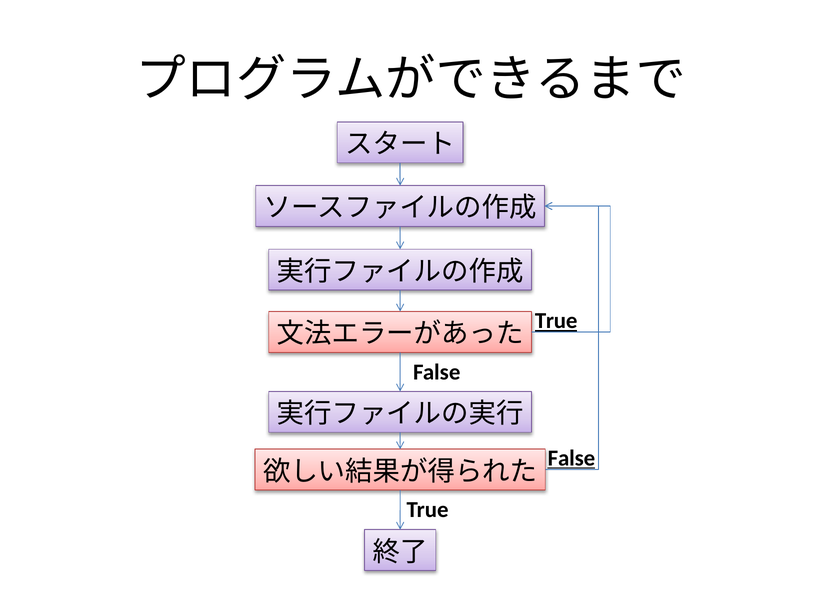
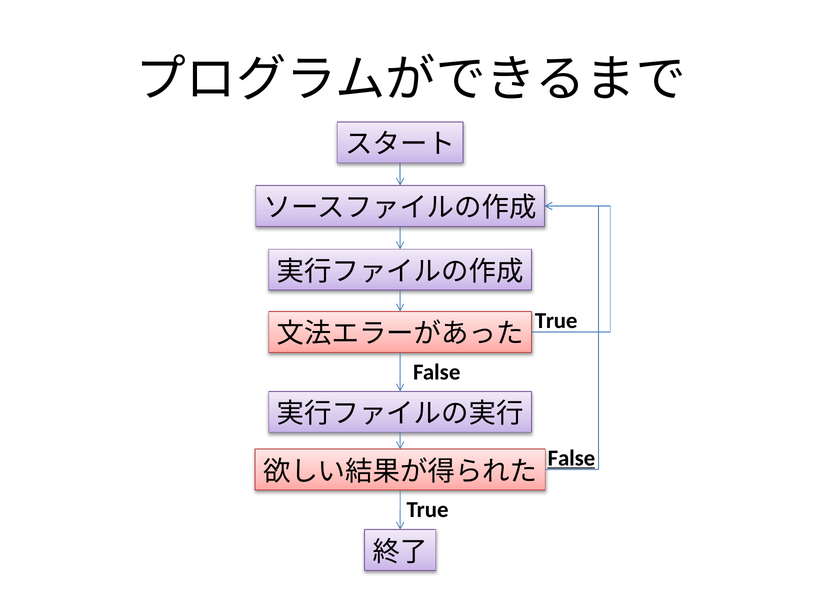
True underline: present -> none (556, 321)
